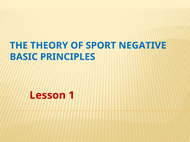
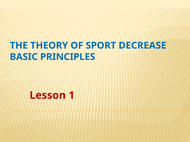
NEGATIVE: NEGATIVE -> DECREASE (142, 46)
